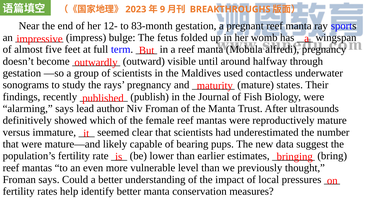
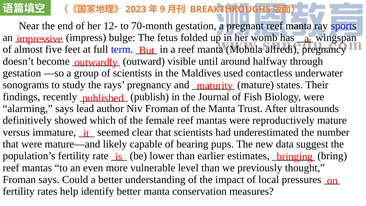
83-month: 83-month -> 70-month (152, 26)
